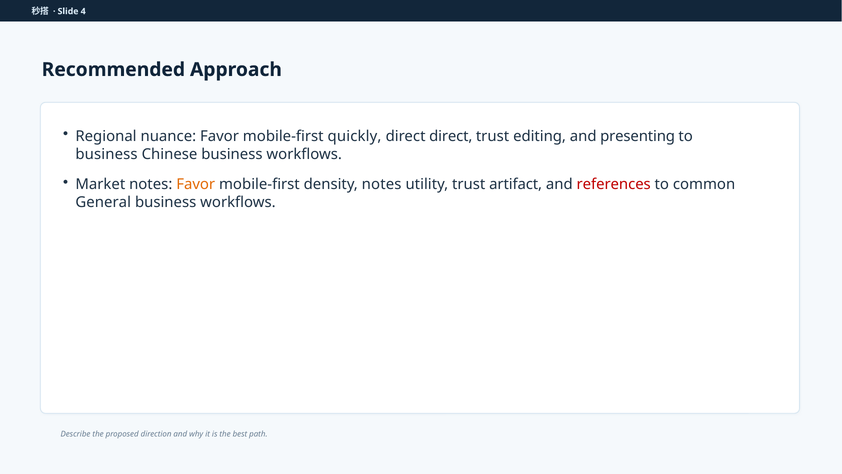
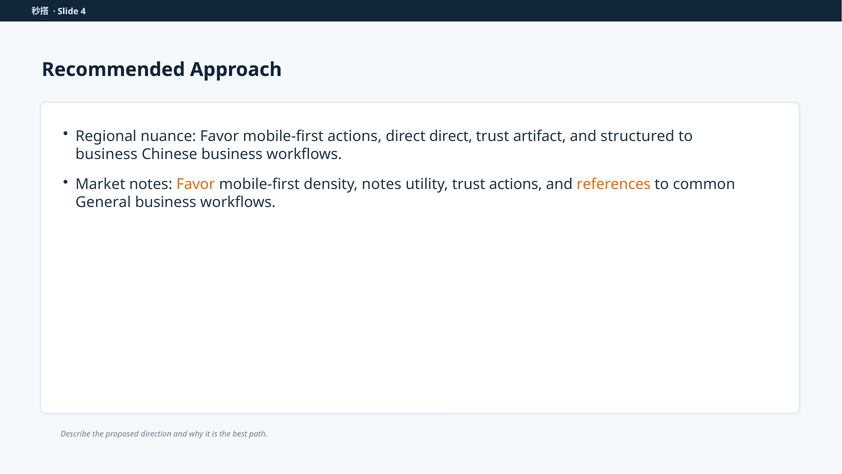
mobile-first quickly: quickly -> actions (355, 136)
editing: editing -> artifact (540, 136)
presenting: presenting -> structured (637, 136)
trust artifact: artifact -> actions (516, 184)
references colour: red -> orange (614, 184)
